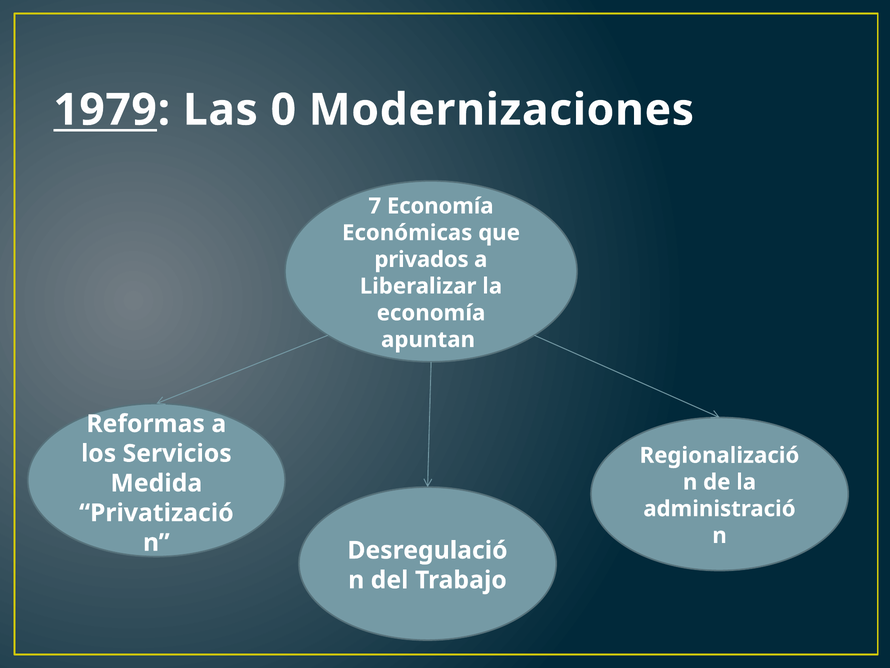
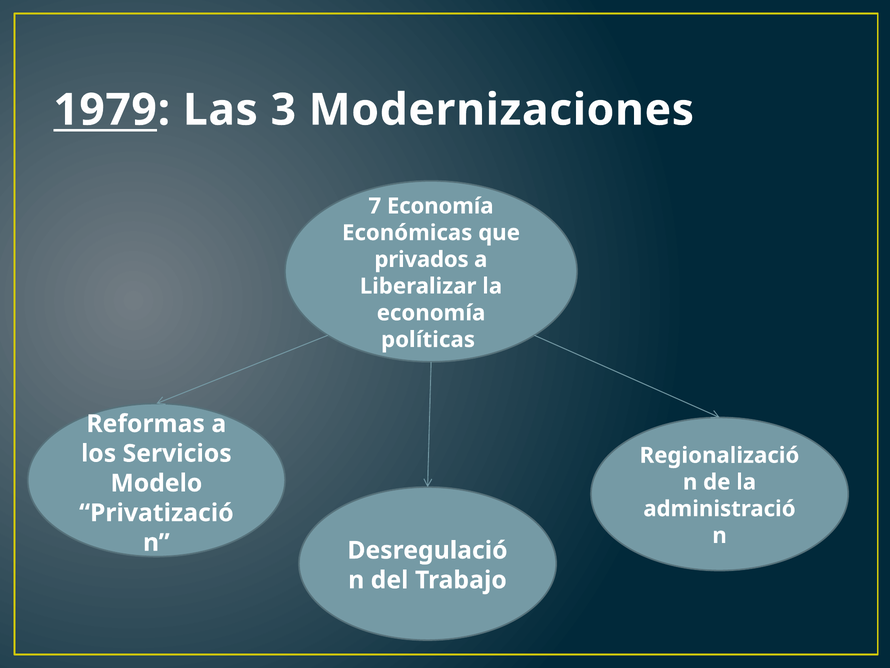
0: 0 -> 3 (283, 110)
apuntan: apuntan -> políticas (428, 339)
Medida: Medida -> Modelo (156, 483)
